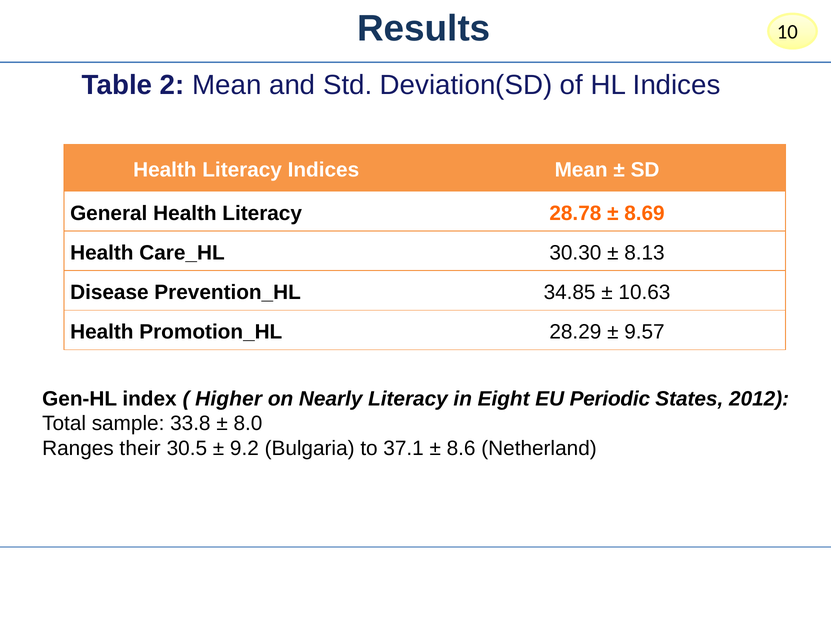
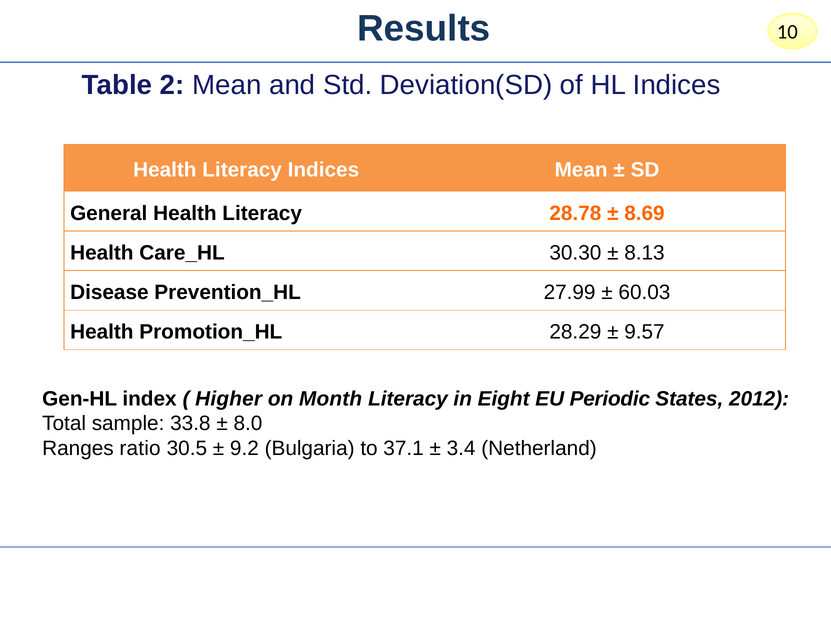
34.85: 34.85 -> 27.99 (570, 293)
10.63: 10.63 -> 60.03 (644, 293)
Nearly: Nearly -> Month (331, 399)
their: their -> ratio (140, 449)
8.6: 8.6 -> 3.4 (461, 449)
